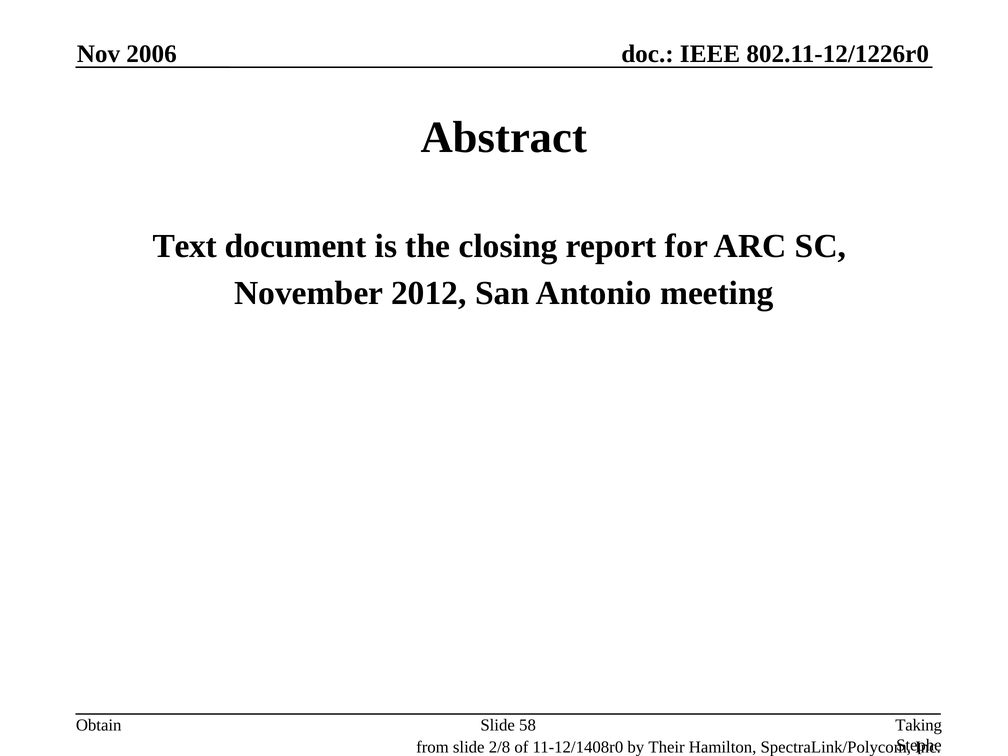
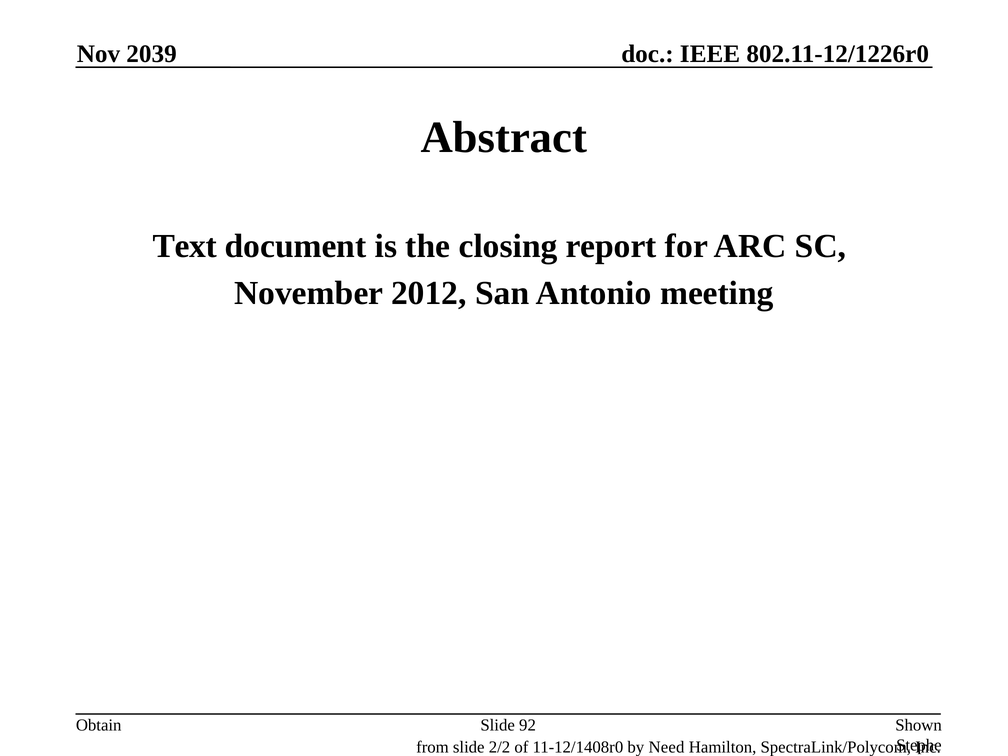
2006: 2006 -> 2039 (152, 54)
58: 58 -> 92 (528, 725)
Taking: Taking -> Shown (919, 725)
2/8: 2/8 -> 2/2 (500, 747)
Their: Their -> Need (666, 747)
